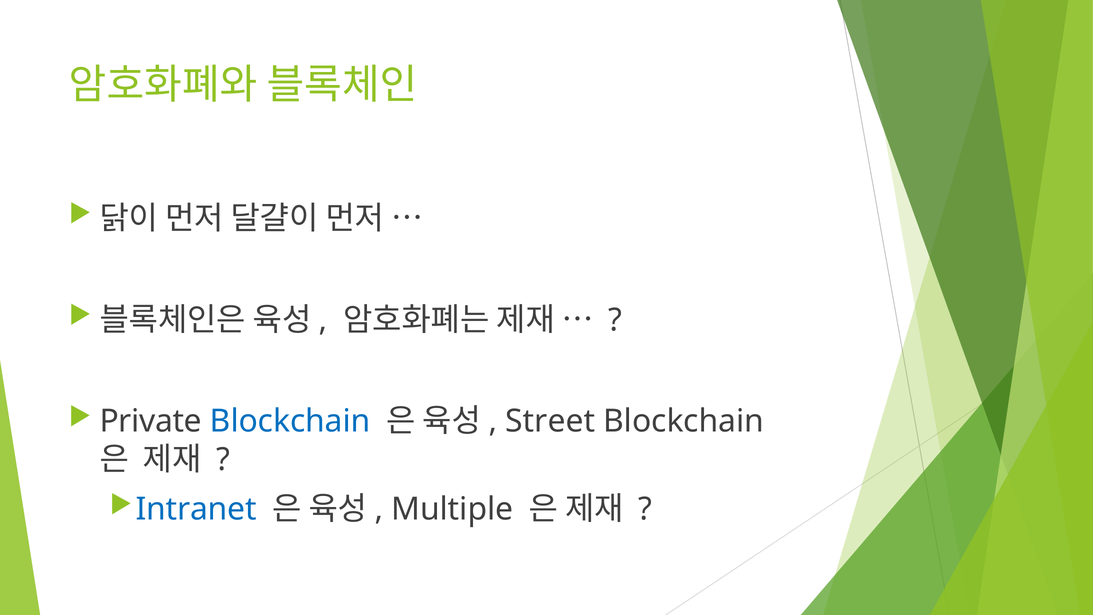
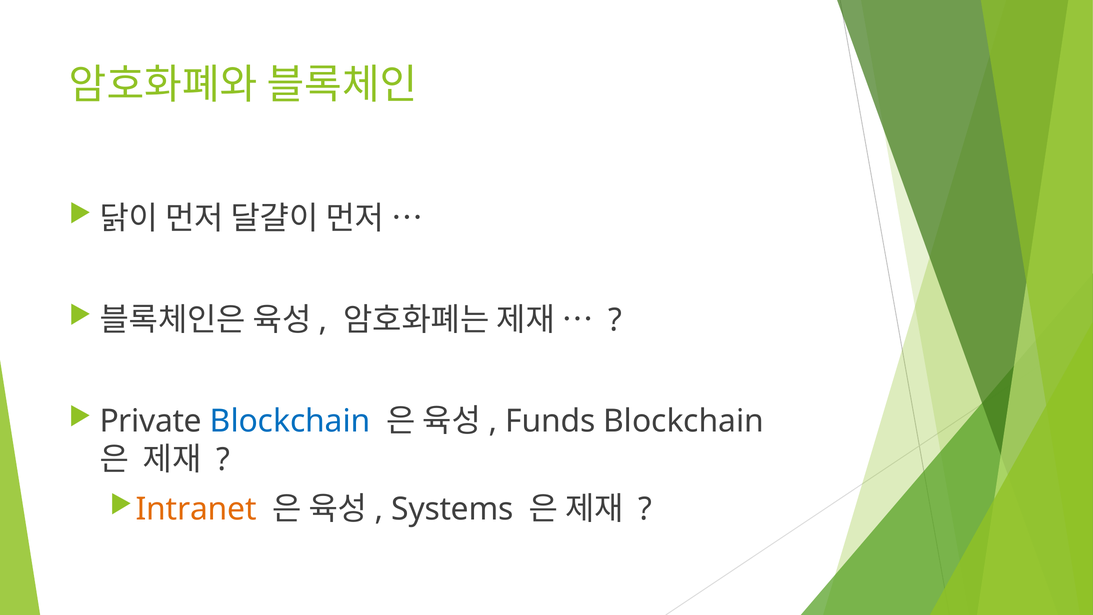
Street: Street -> Funds (550, 421)
Intranet colour: blue -> orange (196, 509)
Multiple: Multiple -> Systems (452, 509)
